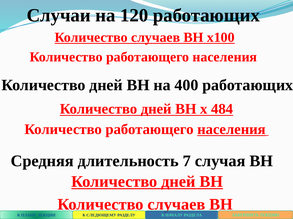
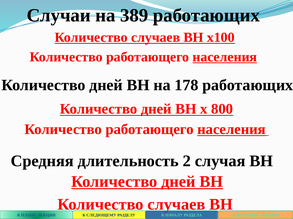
120: 120 -> 389 (134, 15)
населения underline: none -> present (225, 57)
400: 400 -> 178 (186, 85)
484: 484 -> 800 (222, 109)
7: 7 -> 2 (187, 162)
